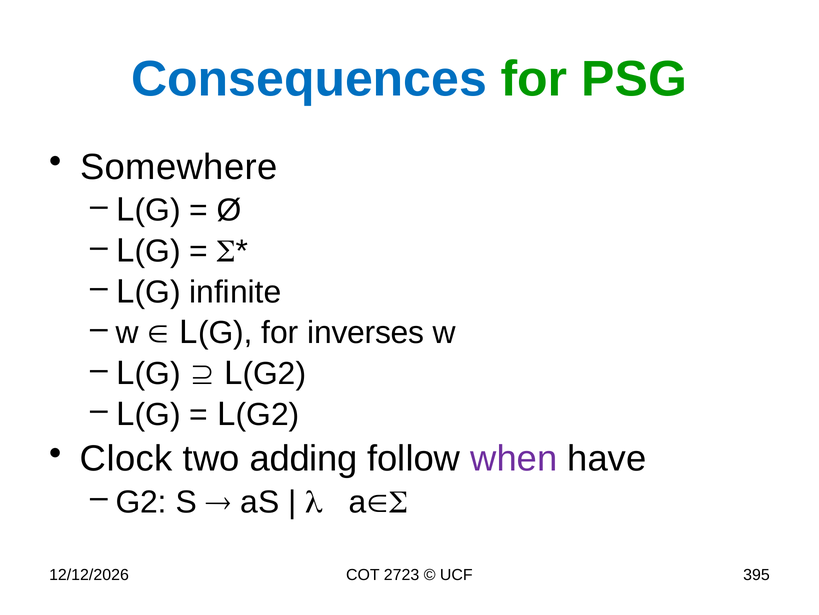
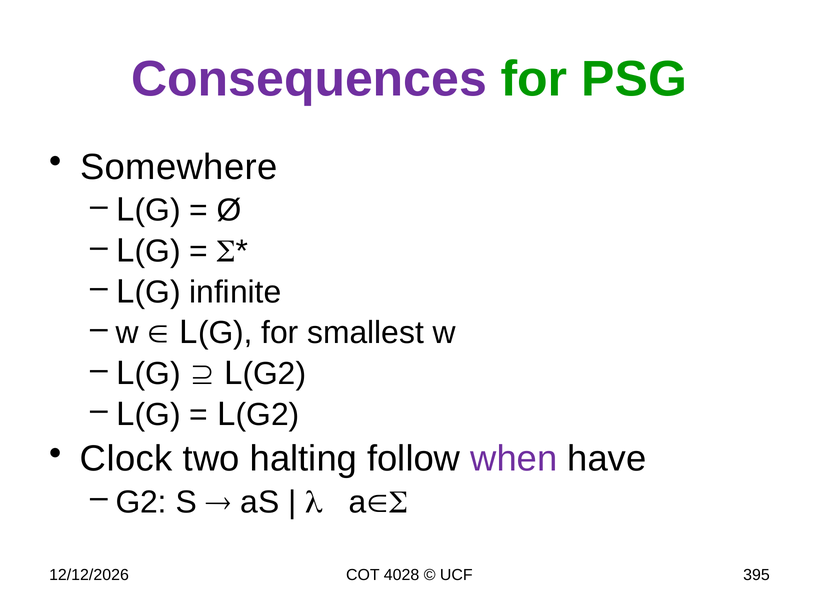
Consequences colour: blue -> purple (309, 79)
inverses: inverses -> smallest (366, 333)
adding: adding -> halting (303, 458)
2723: 2723 -> 4028 (402, 574)
